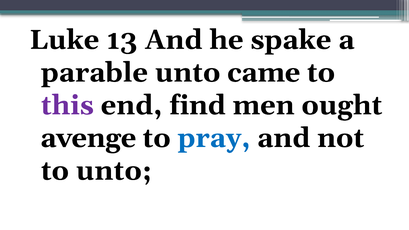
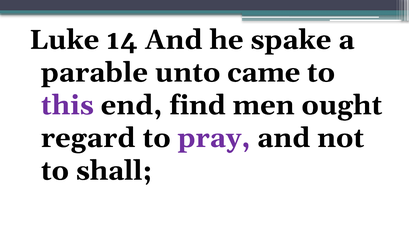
13: 13 -> 14 (122, 40)
avenge: avenge -> regard (88, 138)
pray colour: blue -> purple (214, 138)
to unto: unto -> shall (114, 171)
